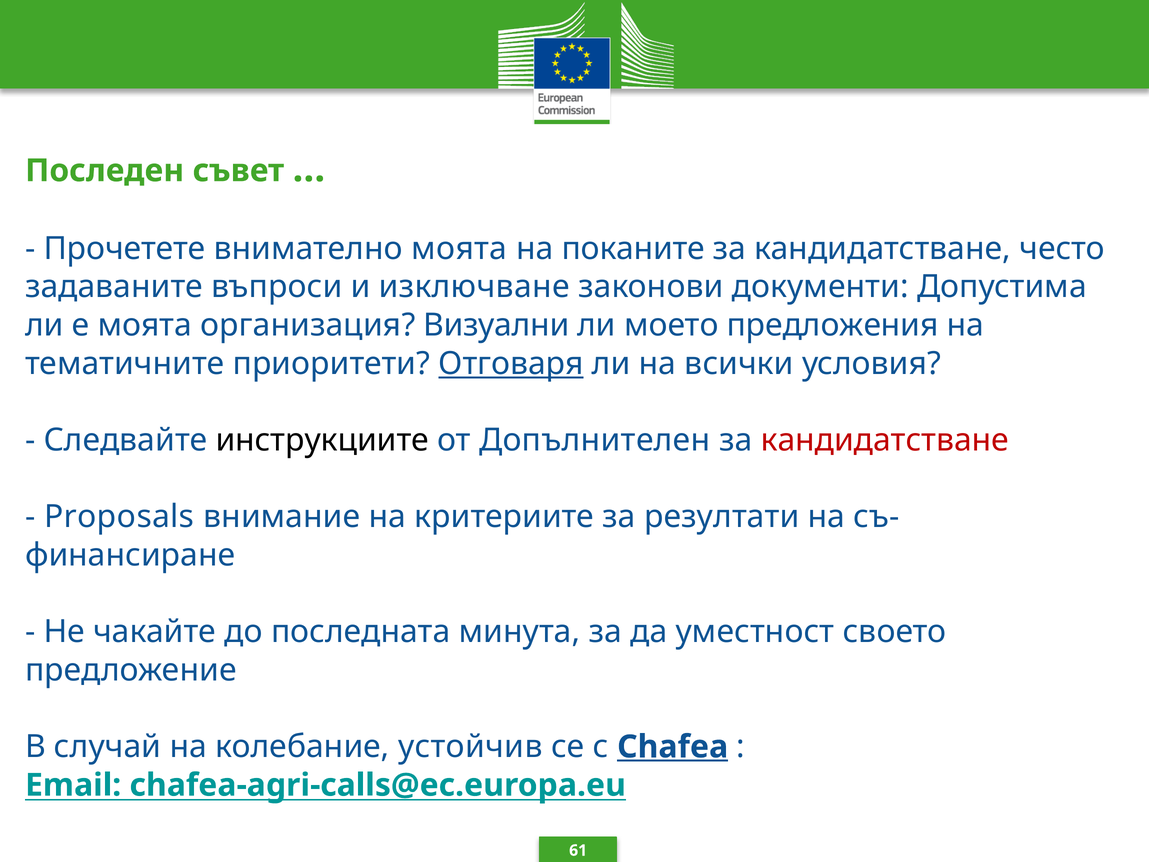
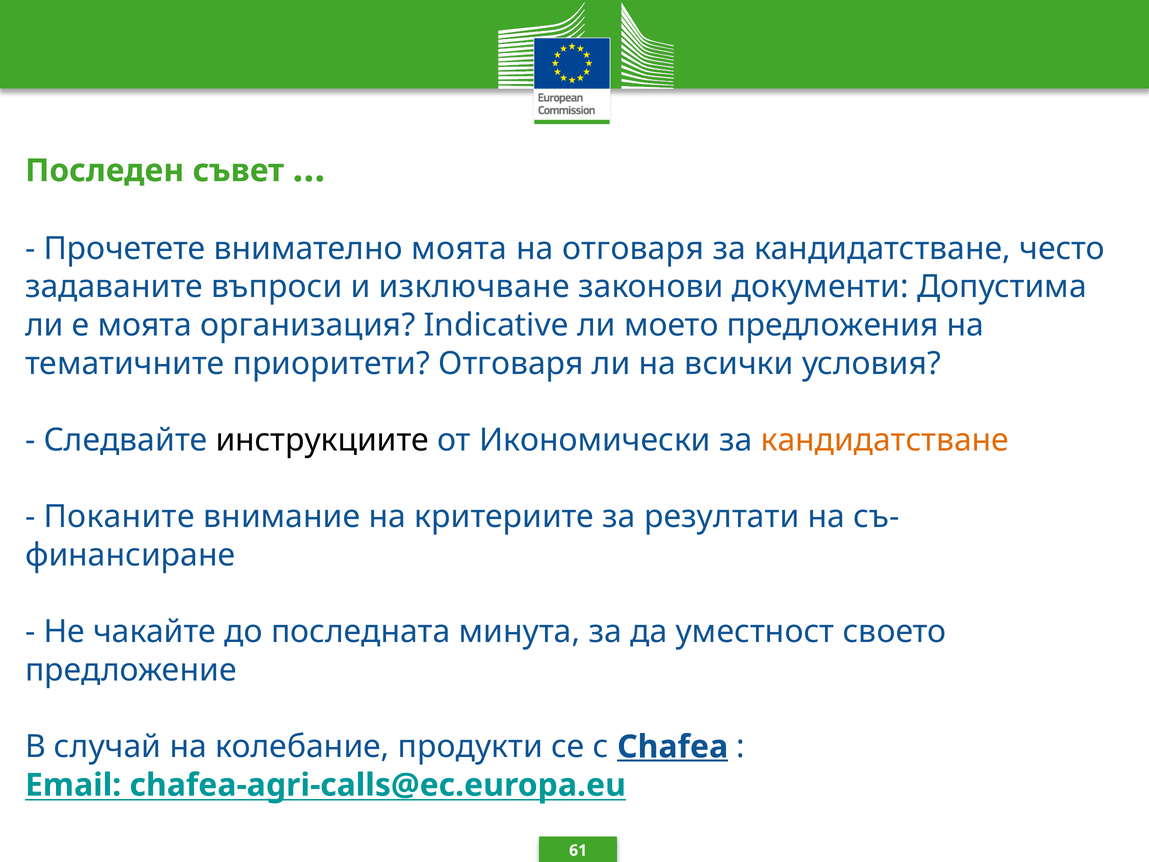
на поканите: поканите -> отговаря (633, 249)
Визуални: Визуални -> Indicative (496, 325)
Отговаря underline: present -> none (511, 363)
Допълнителен: Допълнителен -> Икономически (595, 440)
кандидатстване colour: red -> orange (885, 440)
Proposals: Proposals -> Поканите (119, 517)
устойчив: устойчив -> продукти (470, 747)
